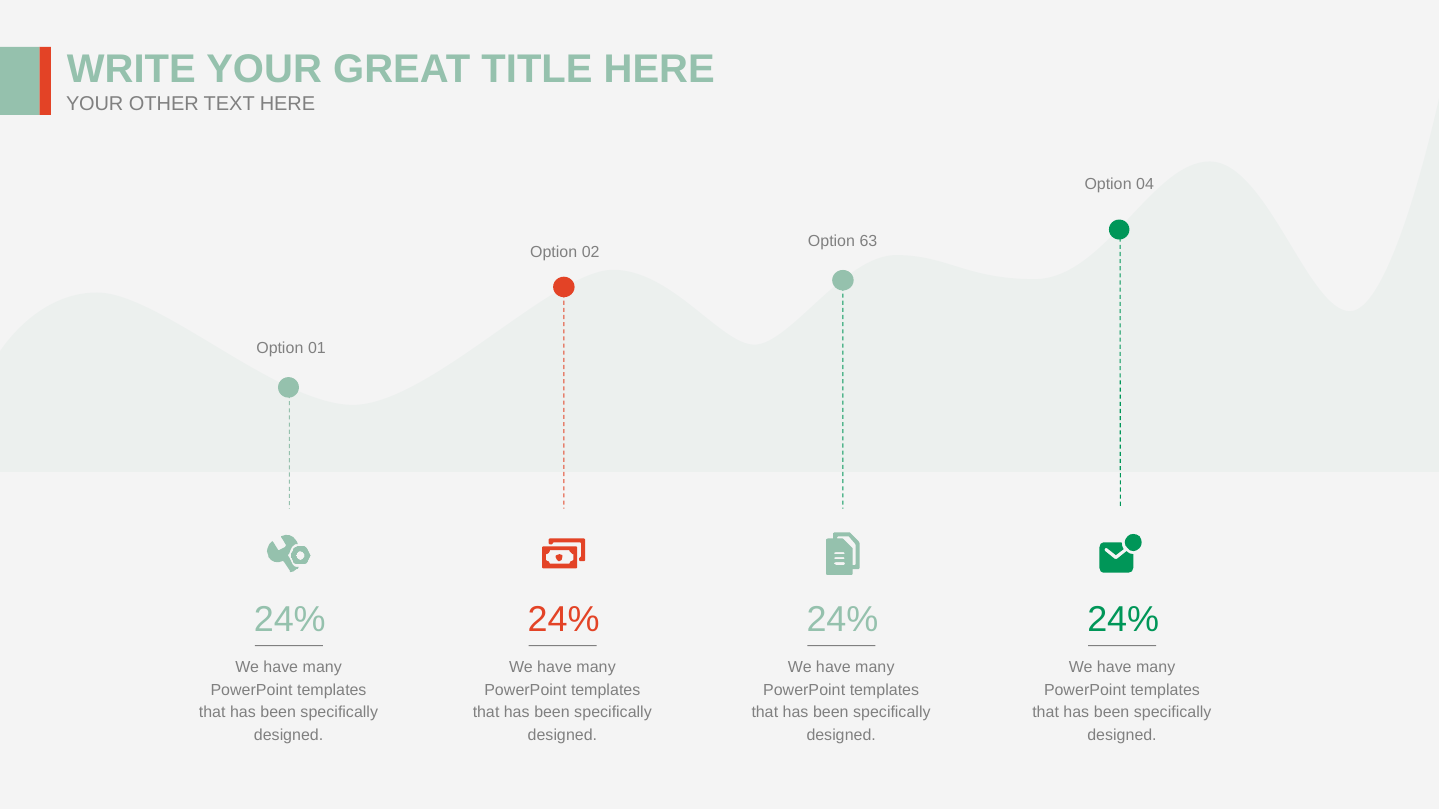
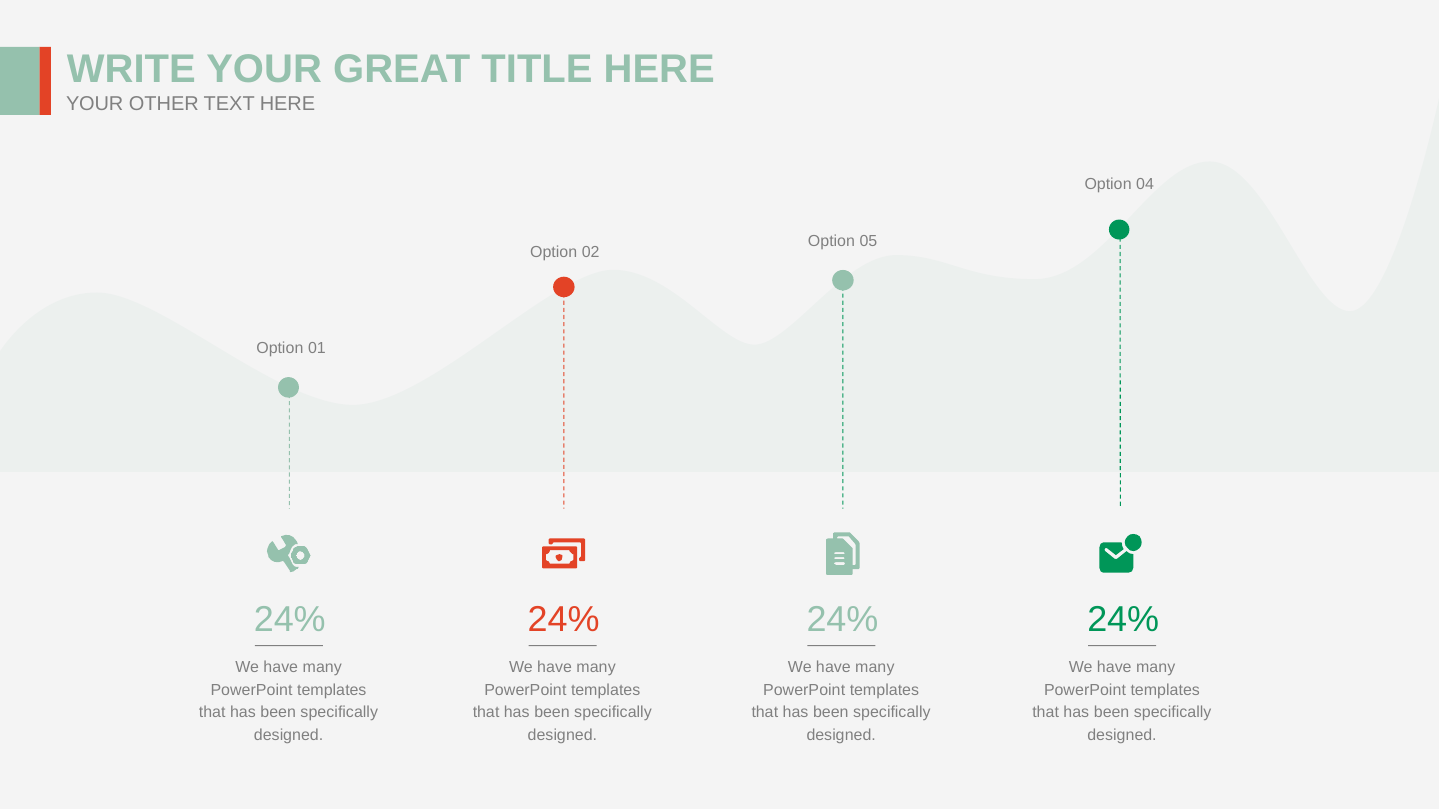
63: 63 -> 05 (868, 241)
